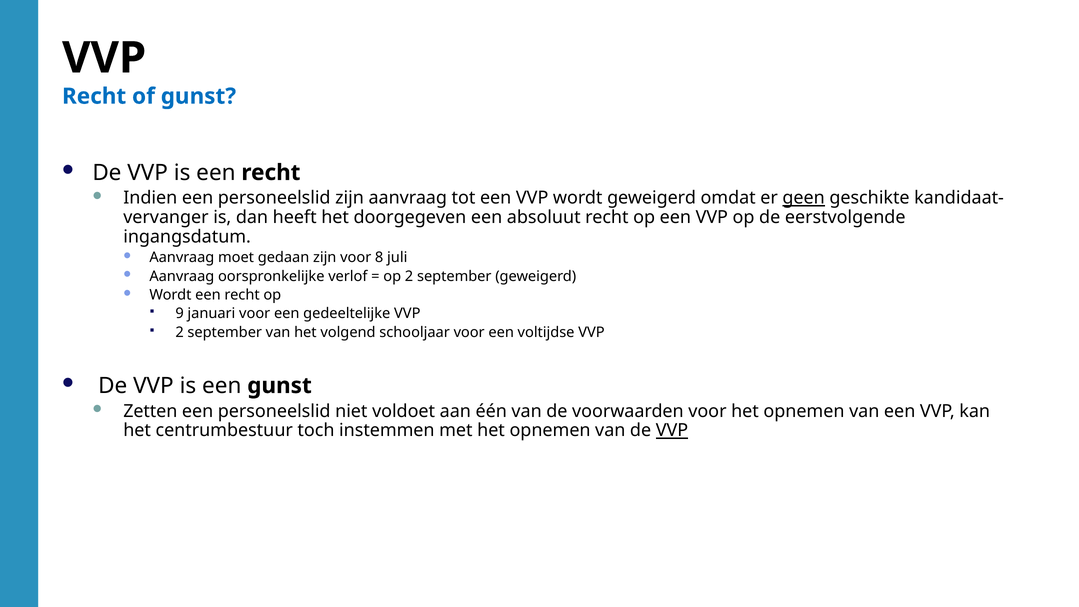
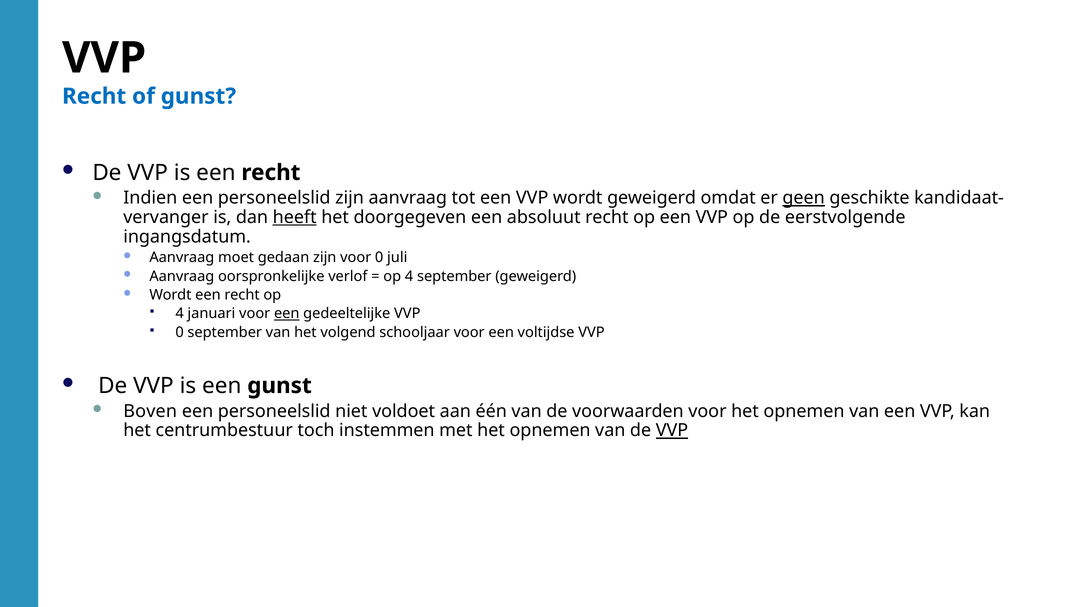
heeft underline: none -> present (295, 217)
voor 8: 8 -> 0 (379, 257)
op 2: 2 -> 4 (409, 276)
9: 9 -> 4 (180, 314)
een underline: none -> present (287, 314)
2: 2 -> 0 (180, 332)
Zetten: Zetten -> Boven (150, 411)
